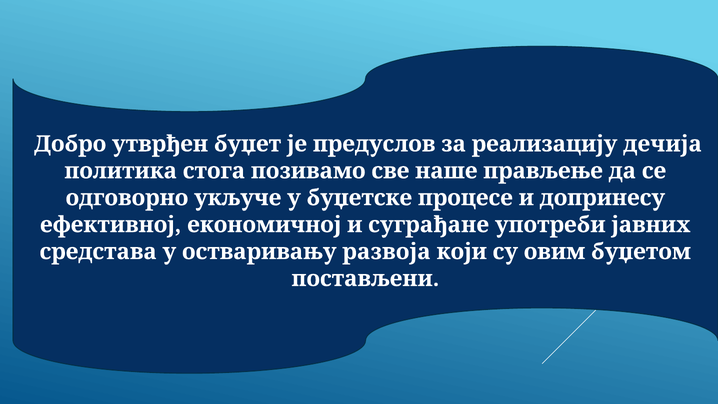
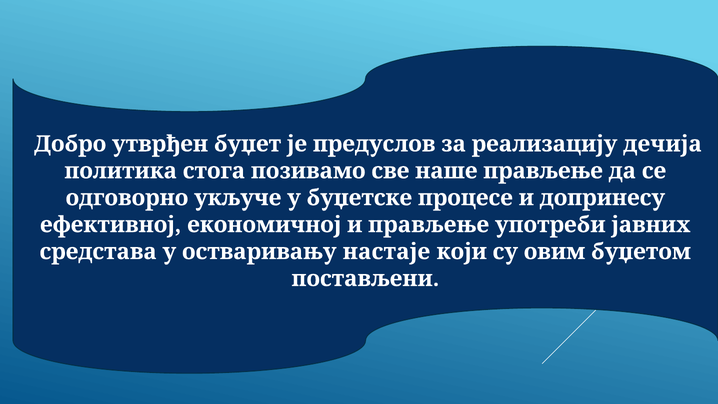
и суграђане: суграђане -> прављење (429, 225)
развоја: развоја -> настаје (386, 252)
